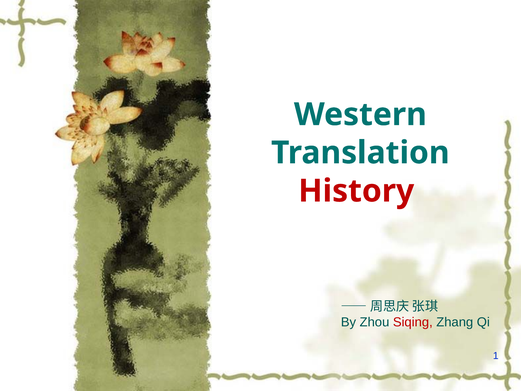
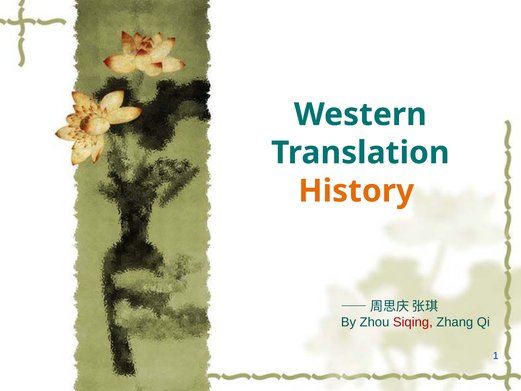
History colour: red -> orange (356, 191)
